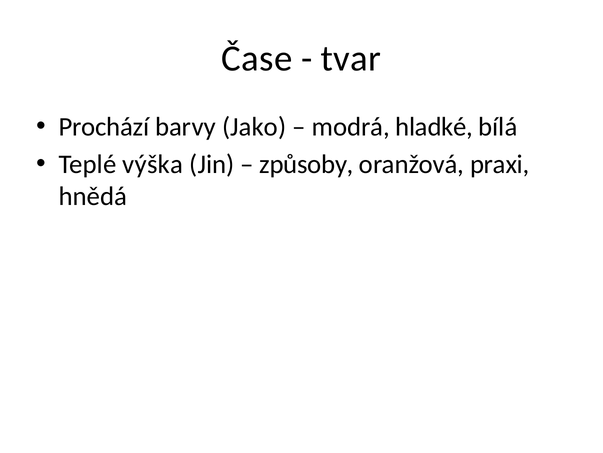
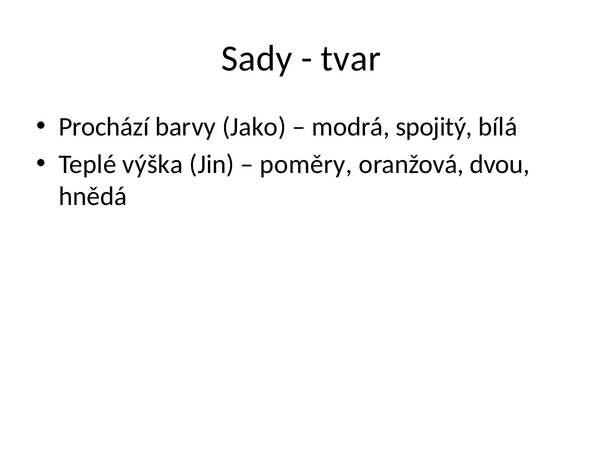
Čase: Čase -> Sady (257, 58)
hladké: hladké -> spojitý (434, 126)
způsoby: způsoby -> poměry (306, 164)
praxi: praxi -> dvou (500, 164)
